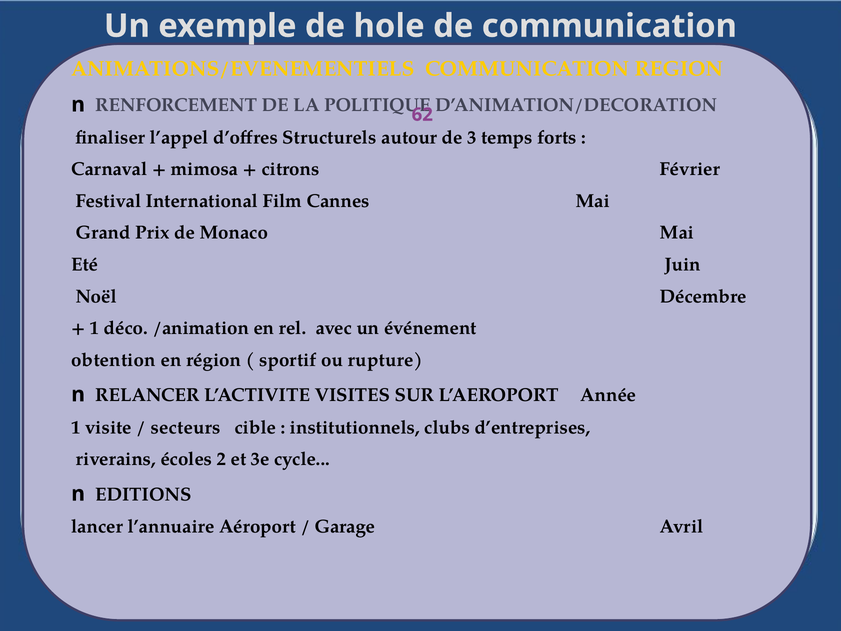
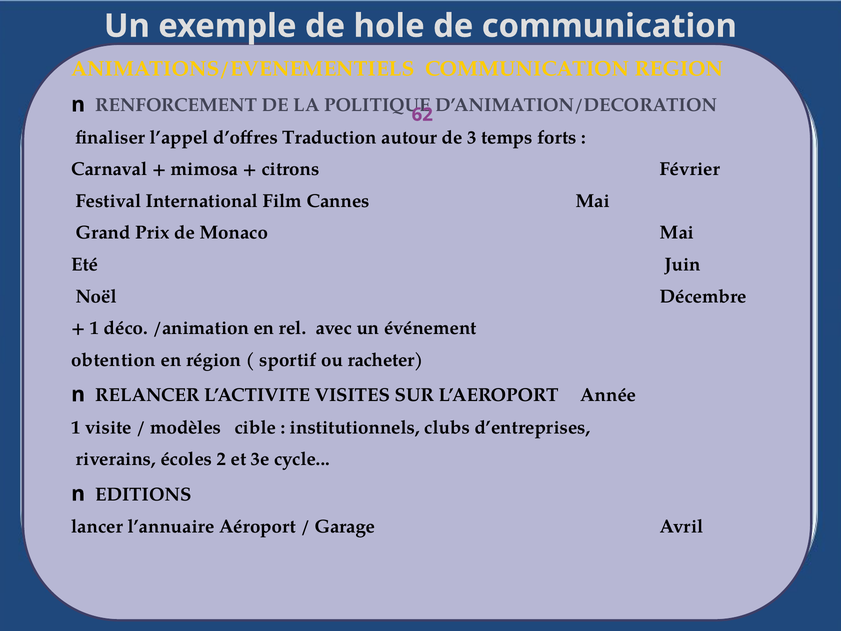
Structurels: Structurels -> Traduction (330, 137)
rupture: rupture -> racheter (386, 360)
secteurs: secteurs -> modèles (186, 427)
